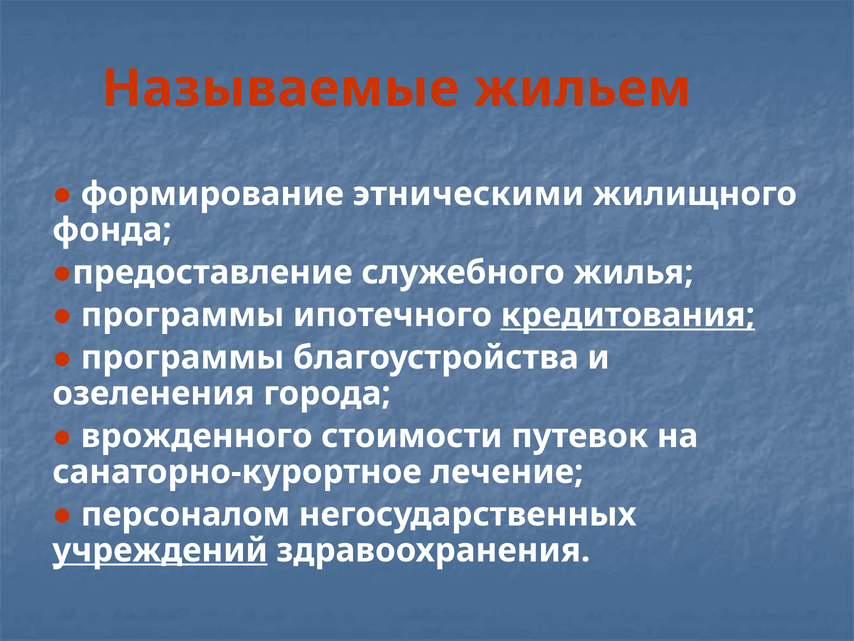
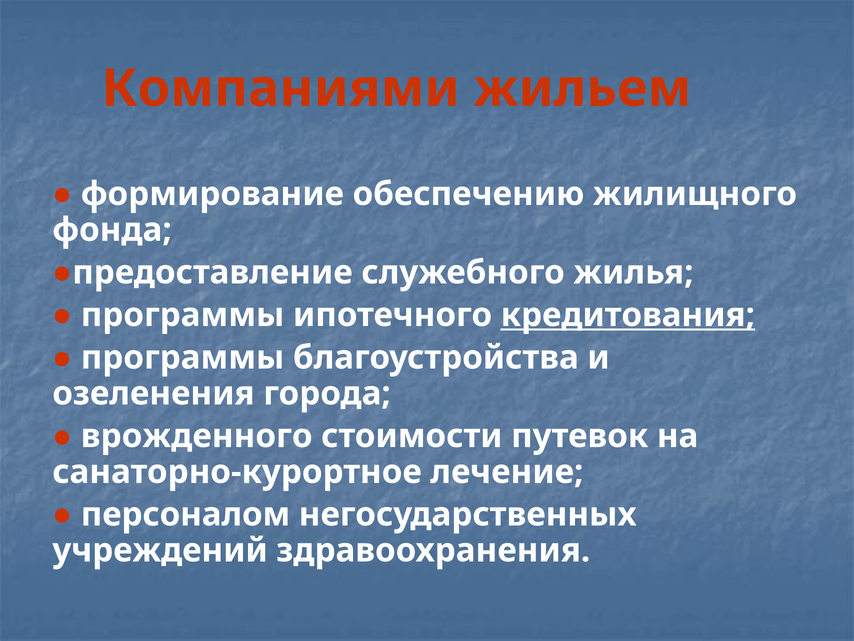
Называемые: Называемые -> Компаниями (281, 89)
этническими: этническими -> обеспечению (468, 194)
учреждений underline: present -> none (160, 550)
